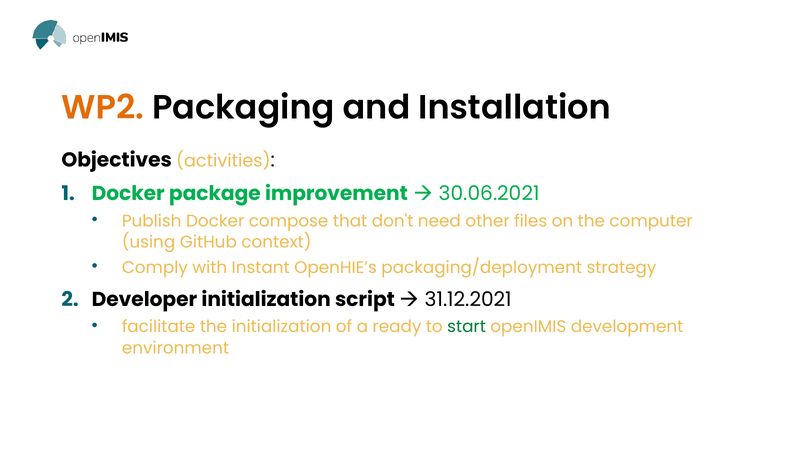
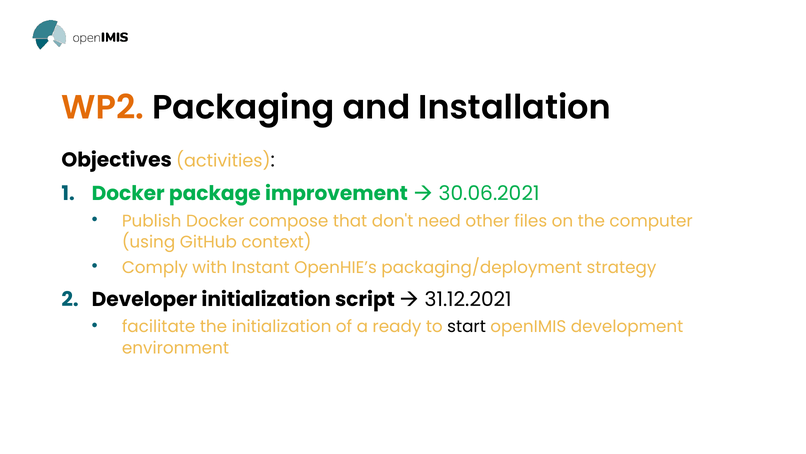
start colour: green -> black (467, 326)
